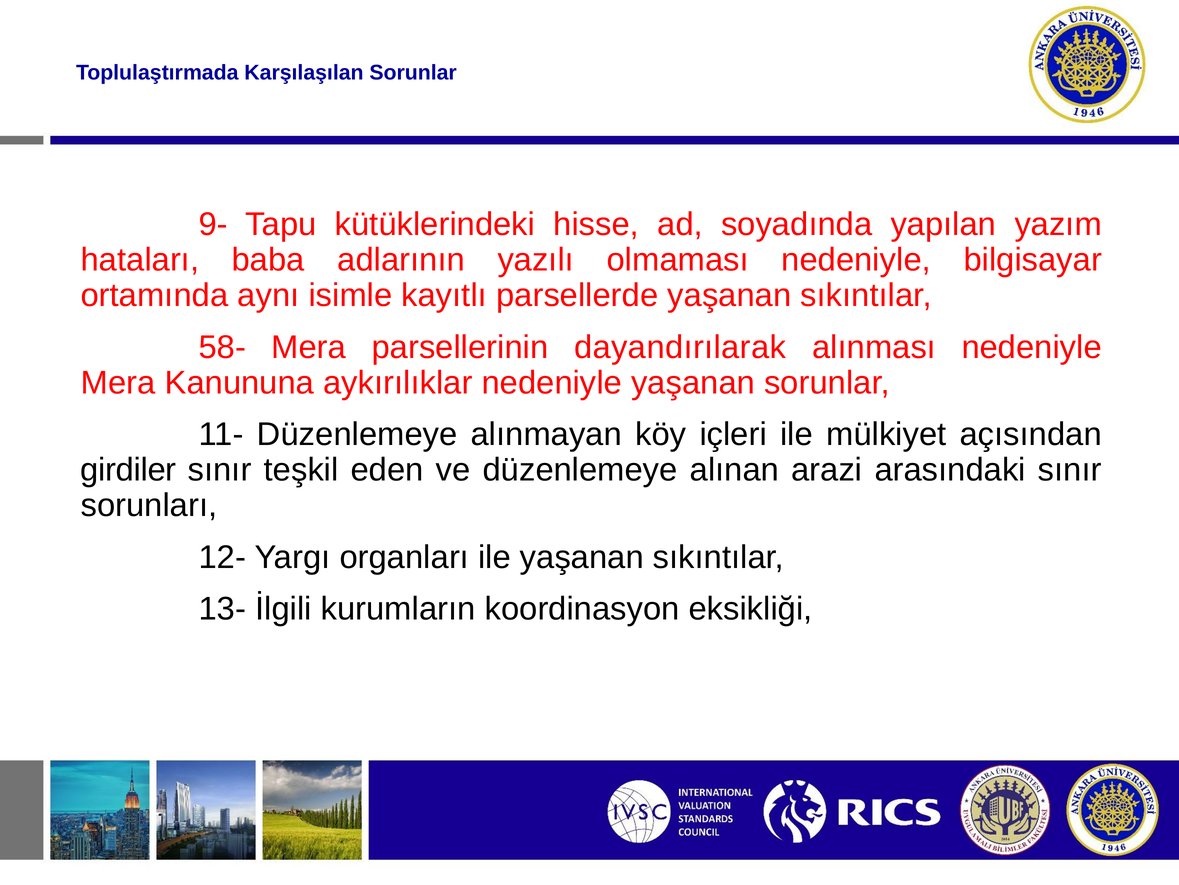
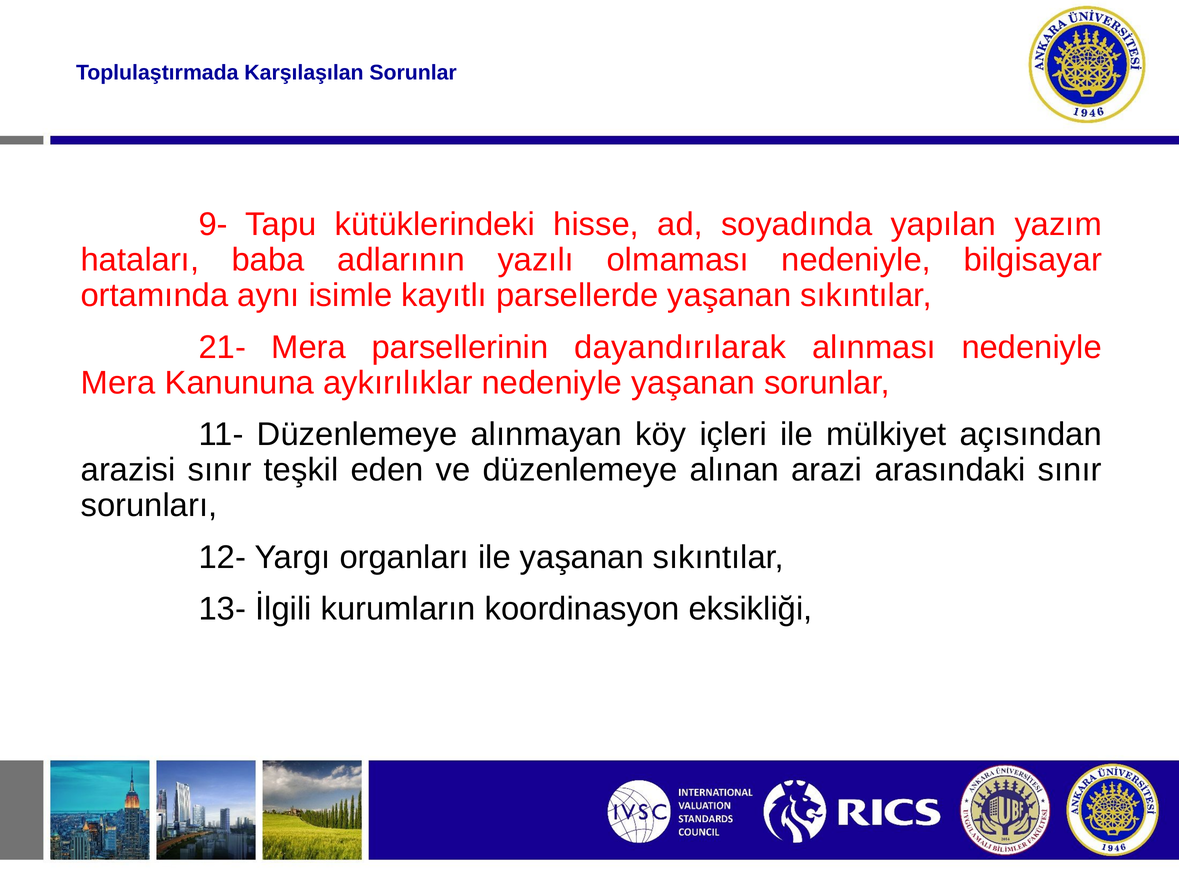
58-: 58- -> 21- (222, 347)
girdiler: girdiler -> arazisi (128, 470)
